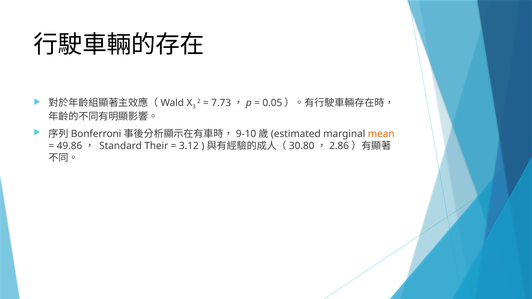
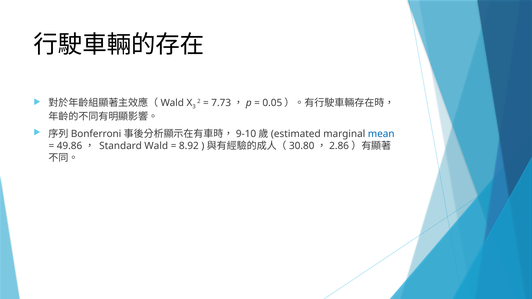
mean colour: orange -> blue (381, 134)
Their: Their -> Wald (156, 146)
3.12: 3.12 -> 8.92 (189, 146)
